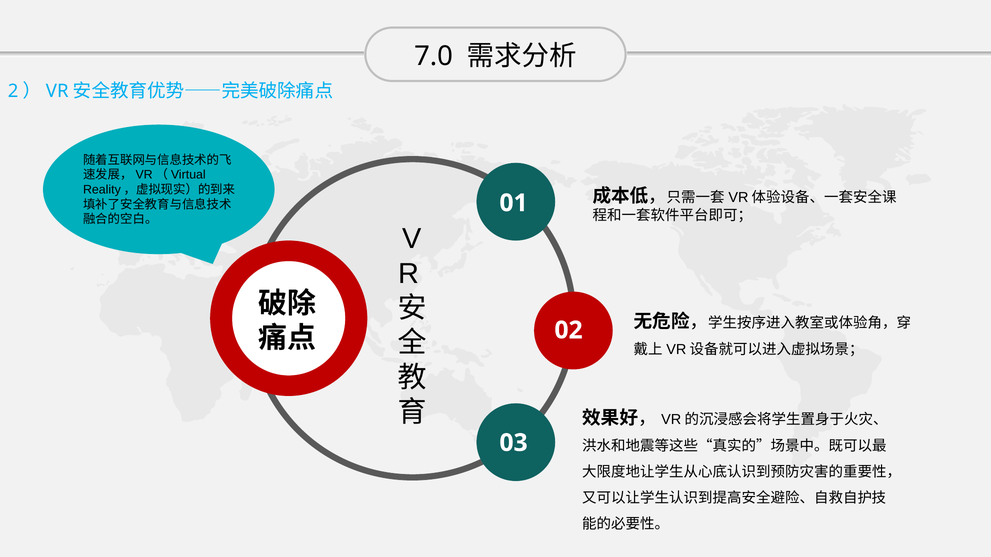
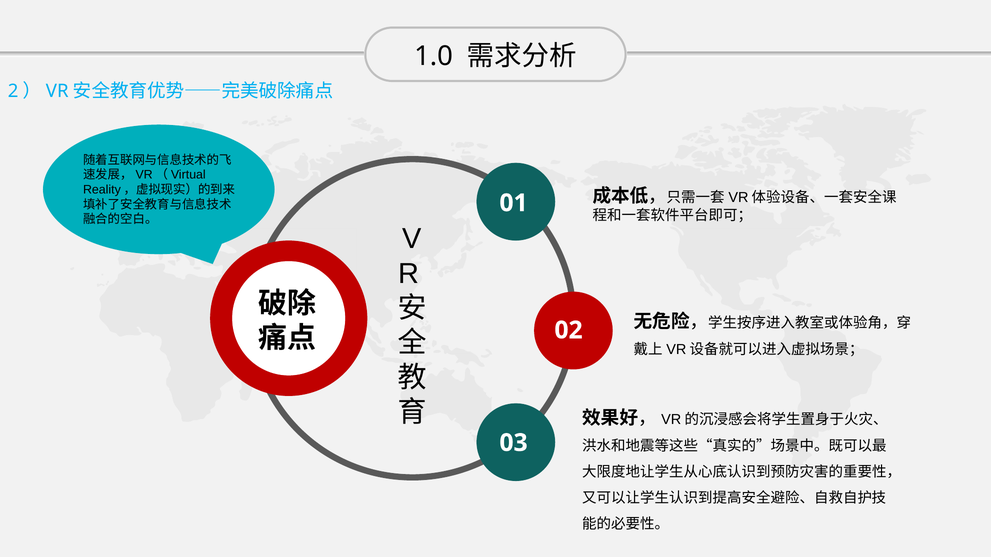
7.0: 7.0 -> 1.0 (434, 56)
